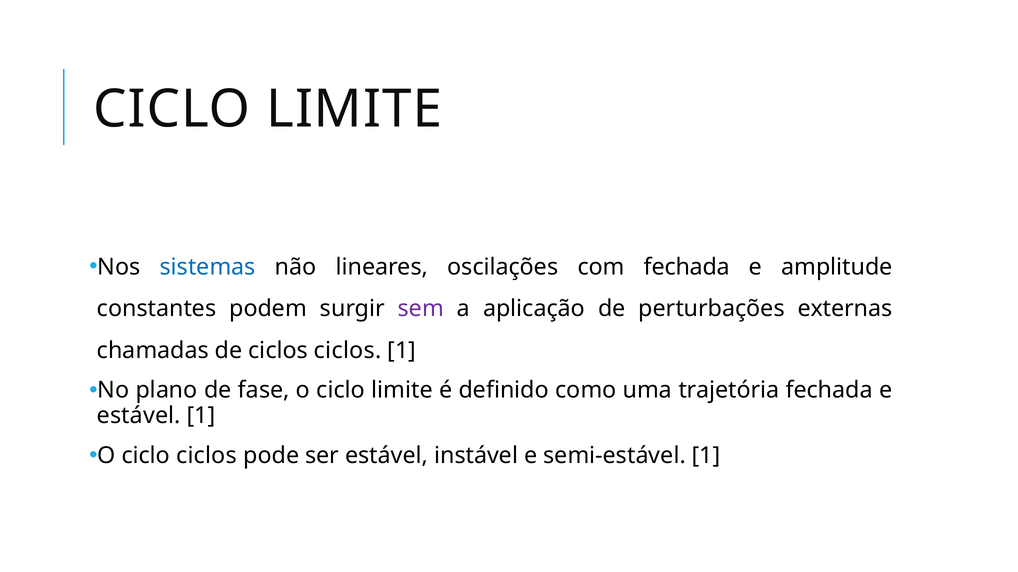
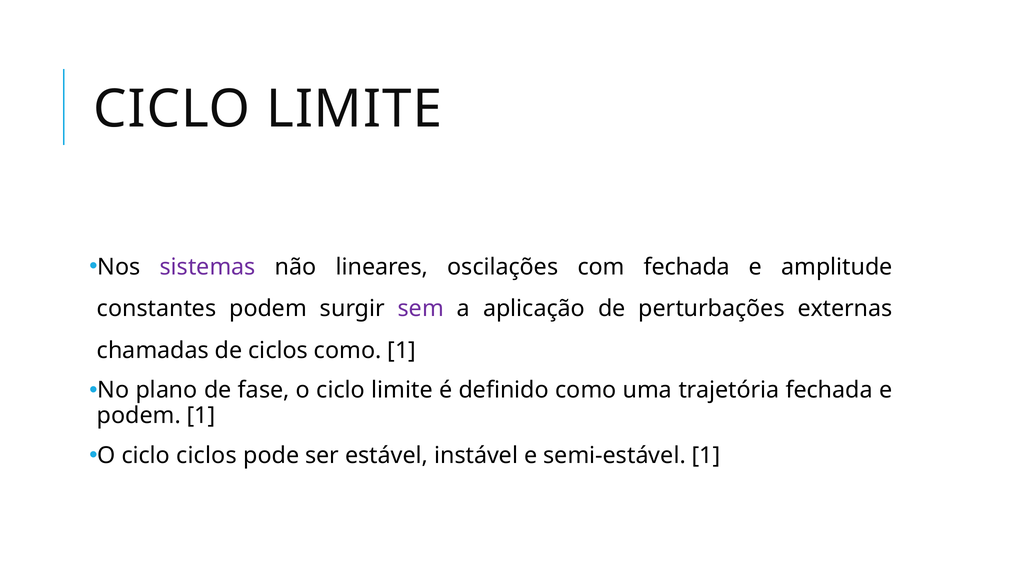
sistemas colour: blue -> purple (208, 267)
ciclos ciclos: ciclos -> como (348, 351)
estável: estável -> podem (139, 416)
